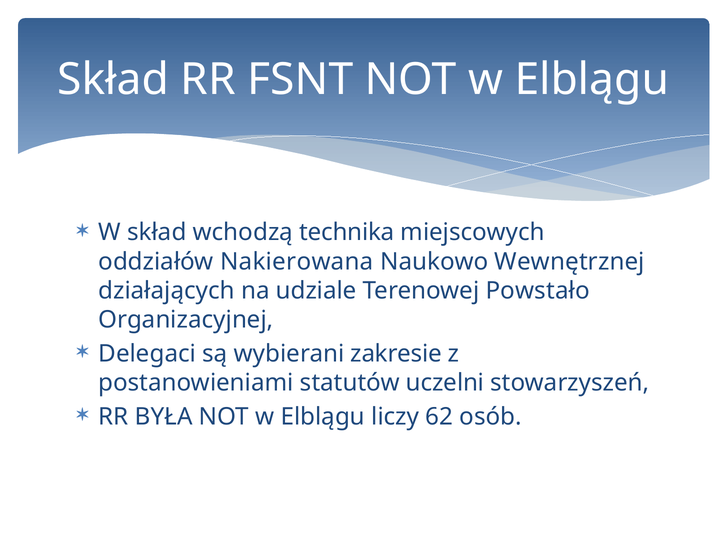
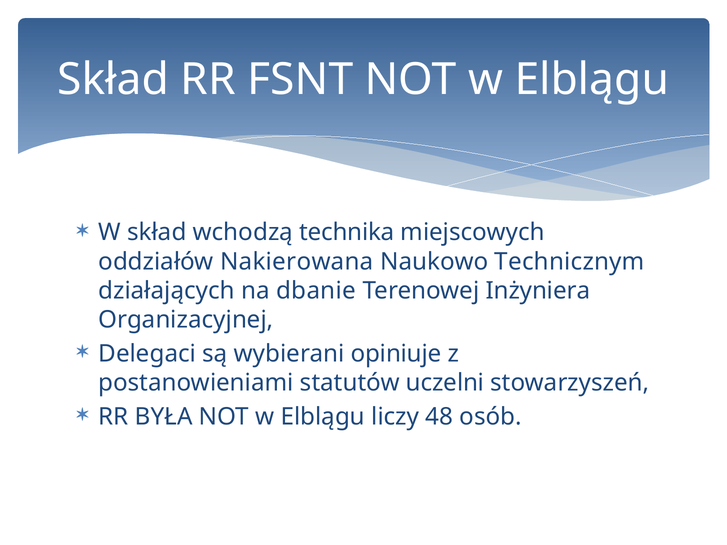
Wewnętrznej: Wewnętrznej -> Technicznym (570, 262)
udziale: udziale -> dbanie (316, 291)
Powstało: Powstało -> Inżyniera (538, 291)
zakresie: zakresie -> opiniuje (396, 354)
62: 62 -> 48 (439, 417)
